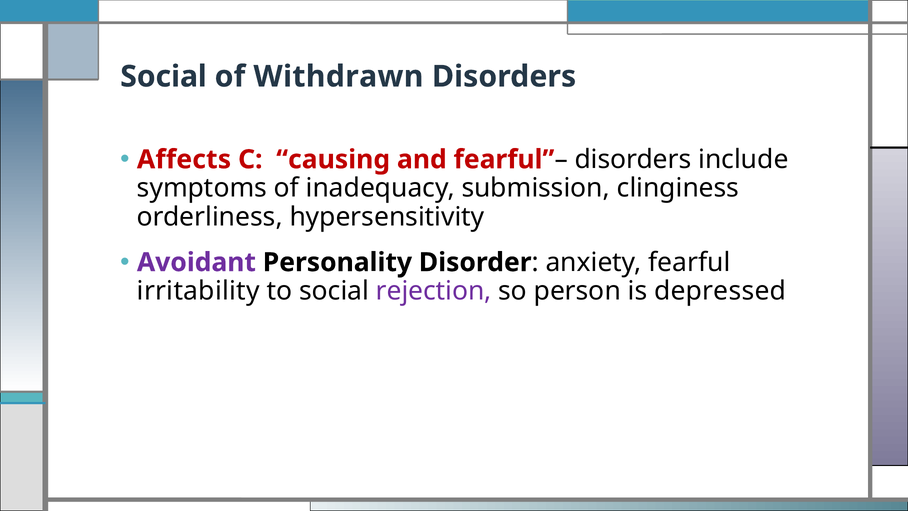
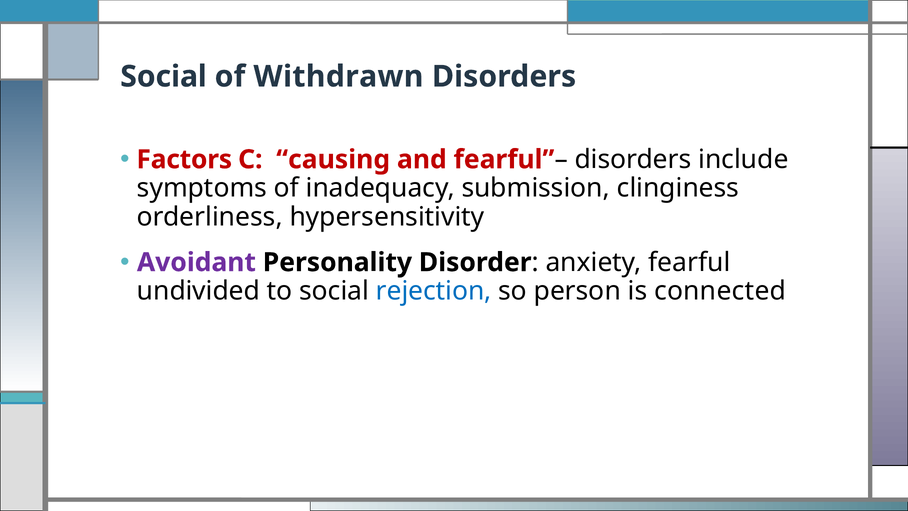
Affects: Affects -> Factors (184, 159)
irritability: irritability -> undivided (198, 291)
rejection colour: purple -> blue (434, 291)
depressed: depressed -> connected (720, 291)
